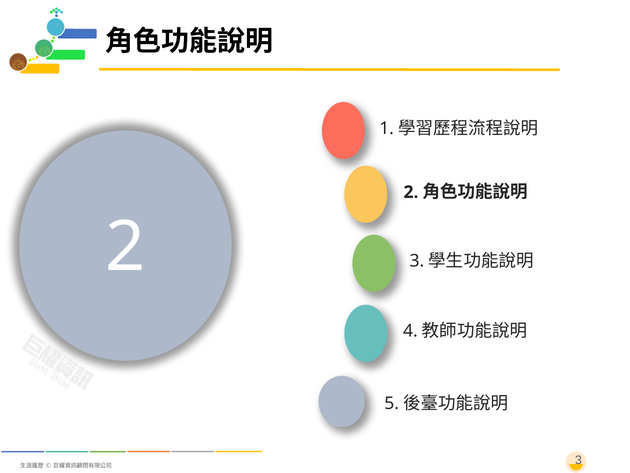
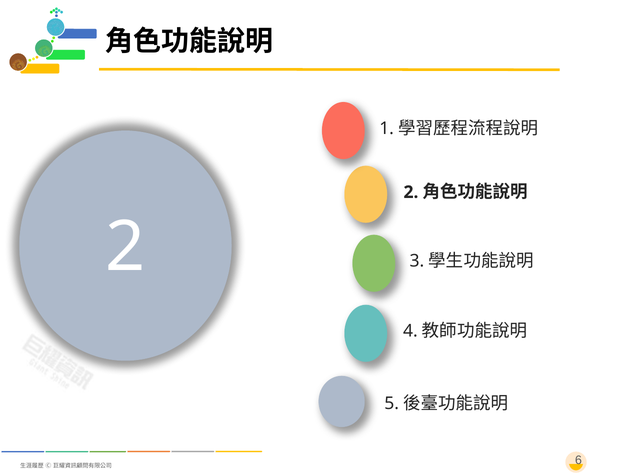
3: 3 -> 6 (578, 460)
